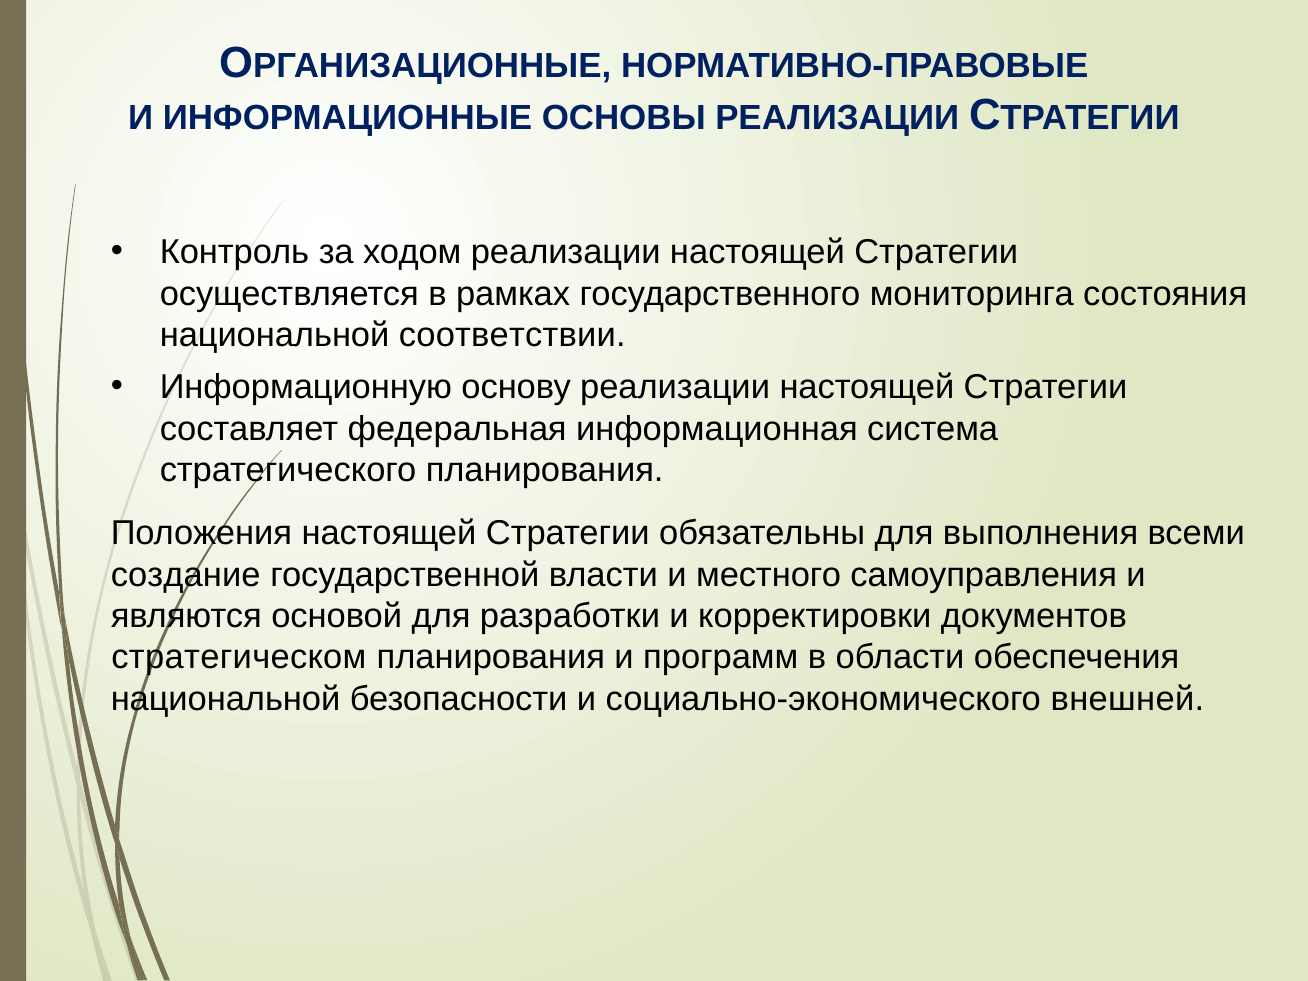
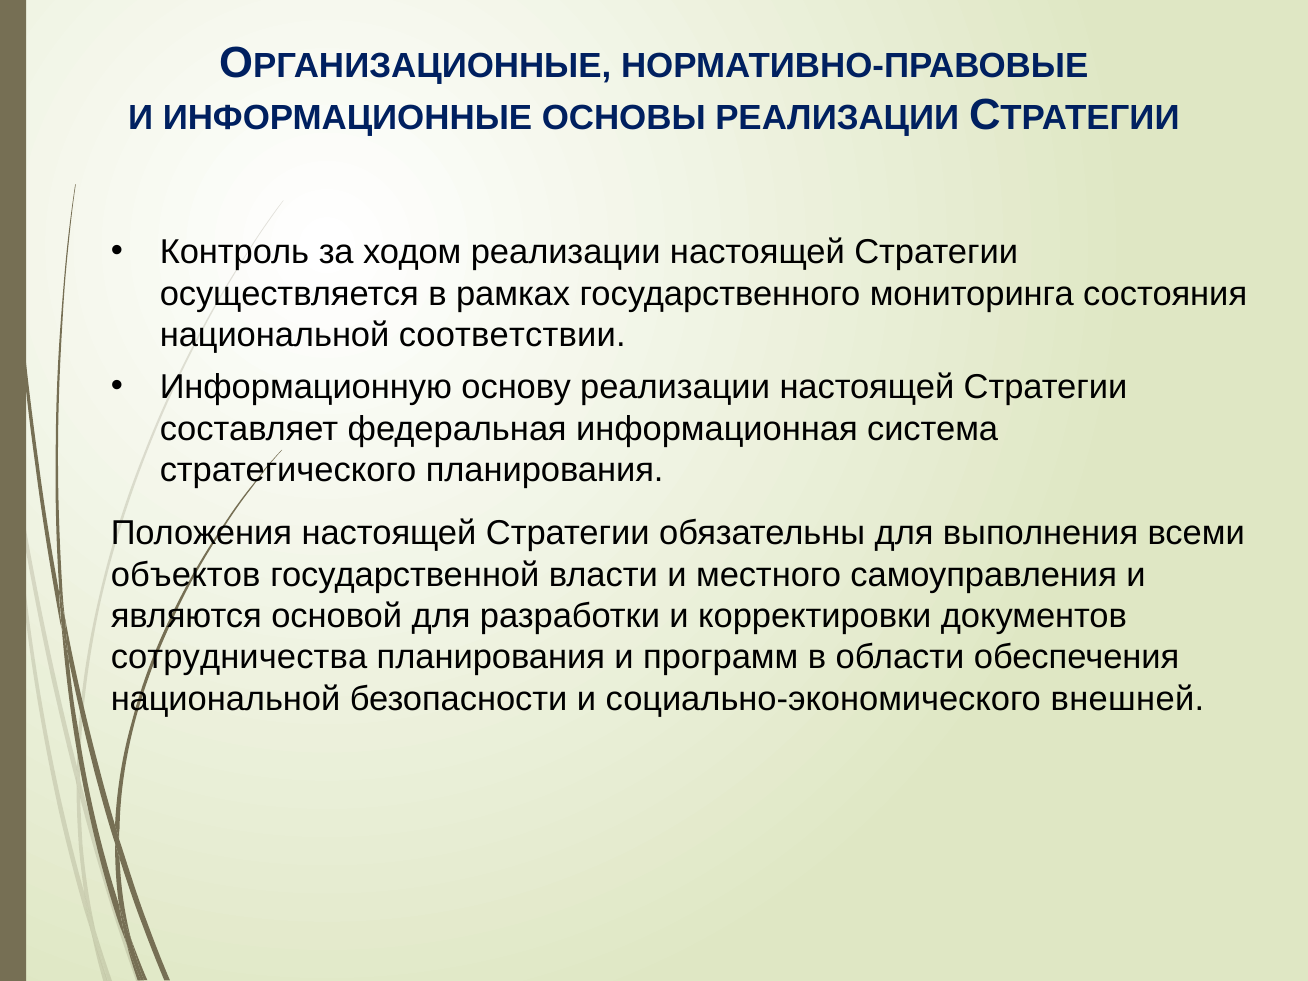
создание: создание -> объектов (186, 575)
стратегическом: стратегическом -> сотрудничества (239, 657)
